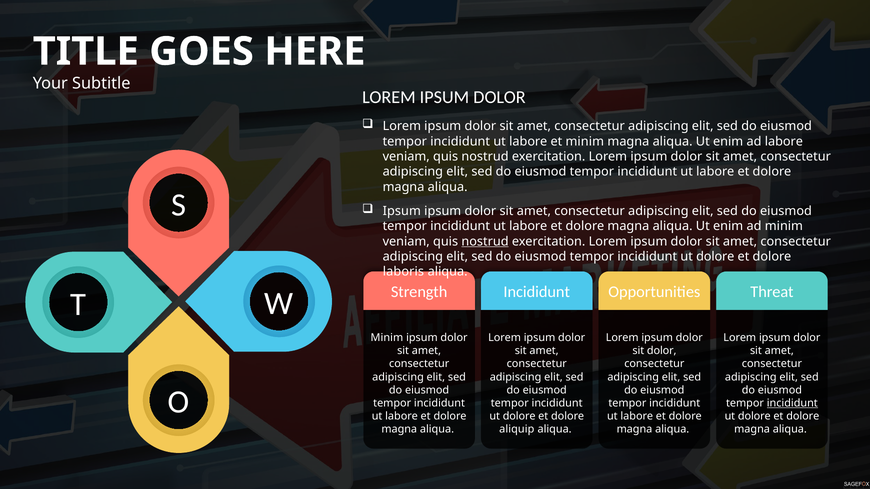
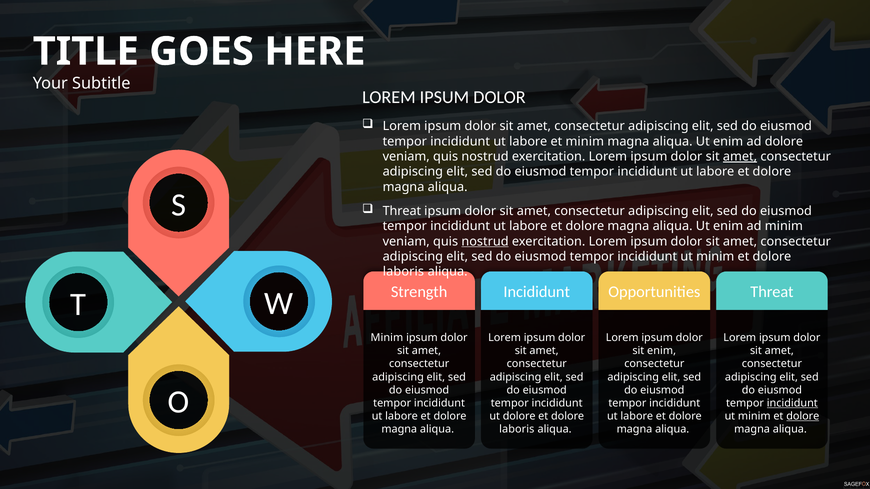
ad labore: labore -> dolore (784, 141)
amet underline: none -> present (740, 157)
Ipsum: Ipsum -> Threat (402, 211)
dolore: dolore -> minim (715, 257)
sit dolor: dolor -> enim (662, 351)
dolore: dolore -> minim (754, 416)
dolore underline: none -> present (803, 416)
aliquip: aliquip -> laboris (517, 429)
